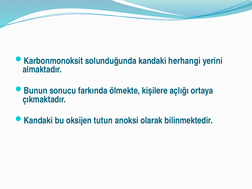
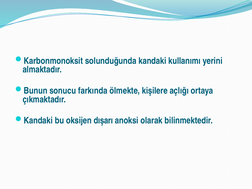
herhangi: herhangi -> kullanımı (185, 61)
tutun: tutun -> dışarı (103, 120)
